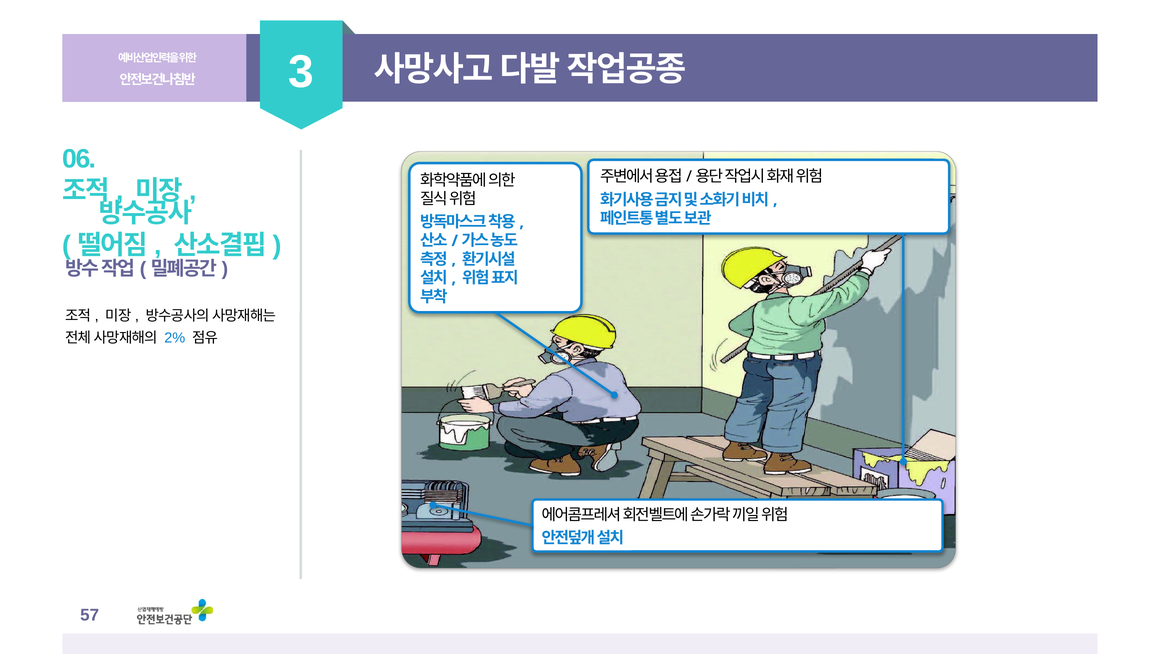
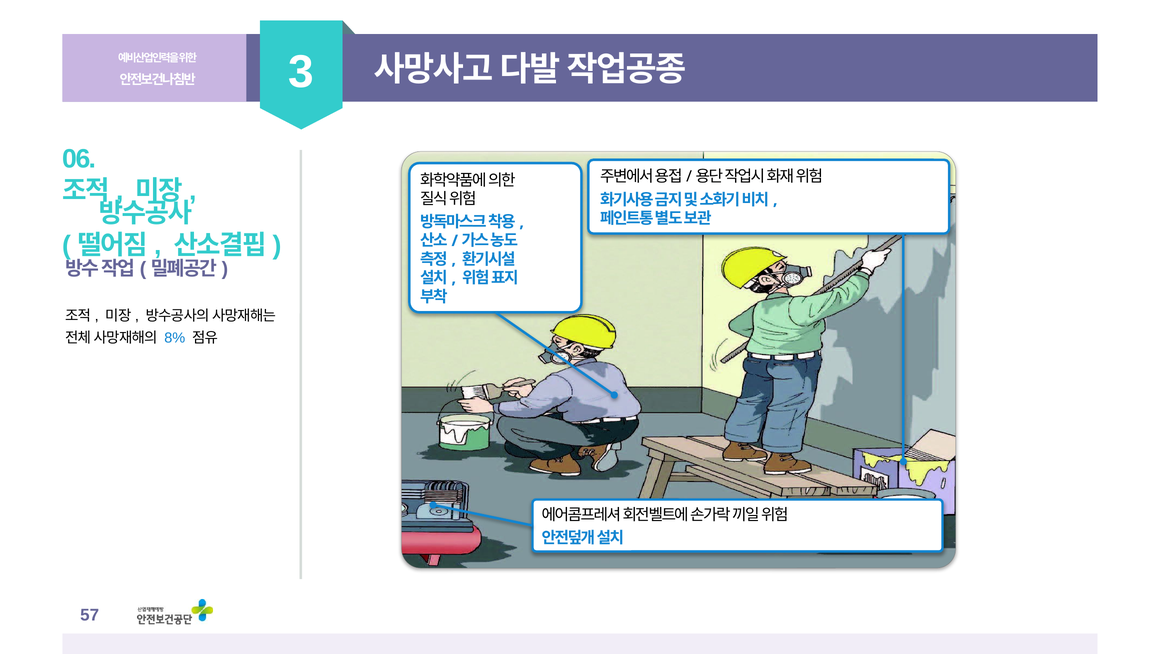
2%: 2% -> 8% (175, 338)
